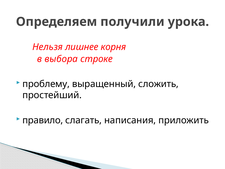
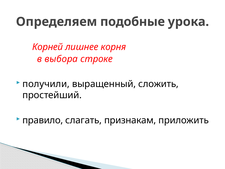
получили: получили -> подобные (133, 22)
Нельзя: Нельзя -> Корней (48, 47)
проблему: проблему -> получили (46, 84)
написания: написания -> признакам (130, 120)
